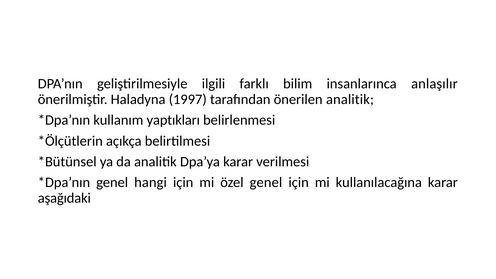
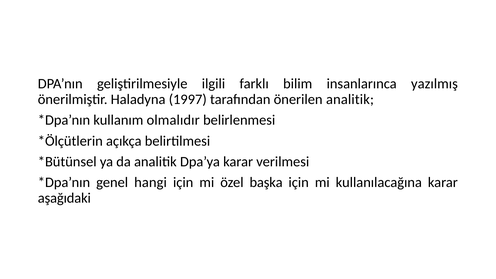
anlaşılır: anlaşılır -> yazılmış (434, 84)
yaptıkları: yaptıkları -> olmalıdır (173, 120)
özel genel: genel -> başka (266, 182)
